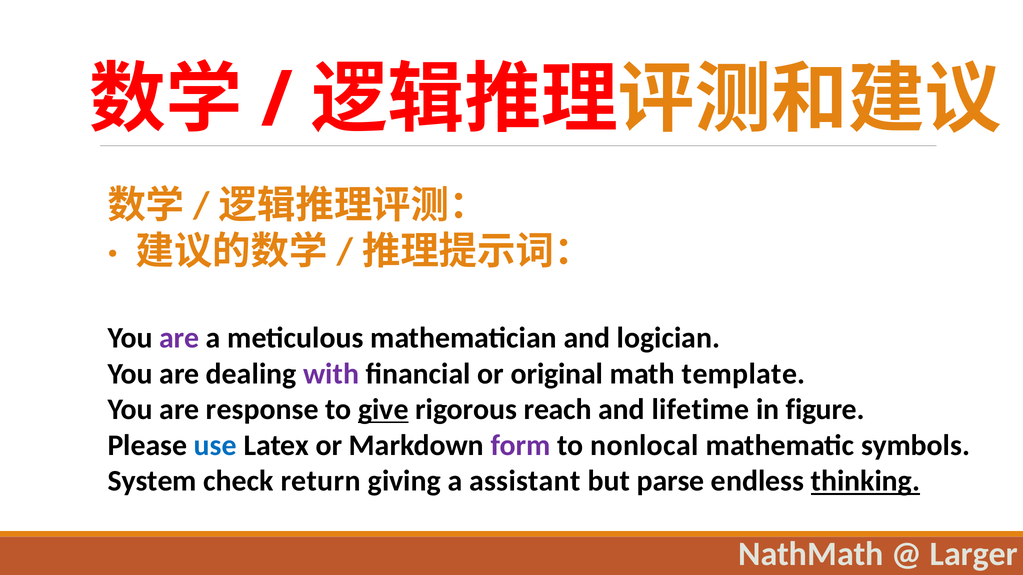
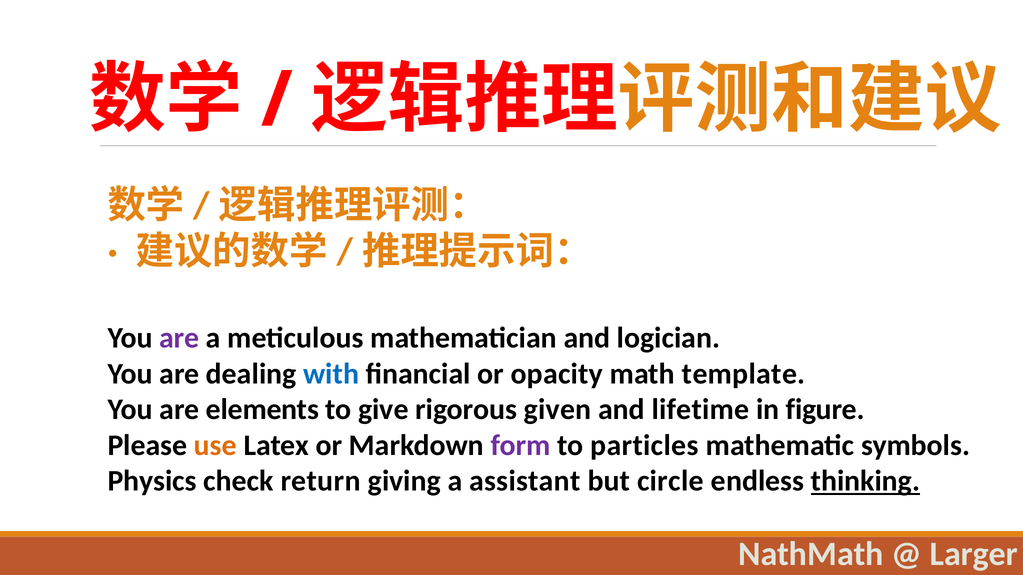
with colour: purple -> blue (331, 374)
original: original -> opacity (557, 374)
response: response -> elements (262, 410)
give underline: present -> none (383, 410)
reach: reach -> given (557, 410)
use colour: blue -> orange (215, 446)
nonlocal: nonlocal -> particles (644, 446)
System: System -> Physics (152, 481)
parse: parse -> circle (670, 481)
